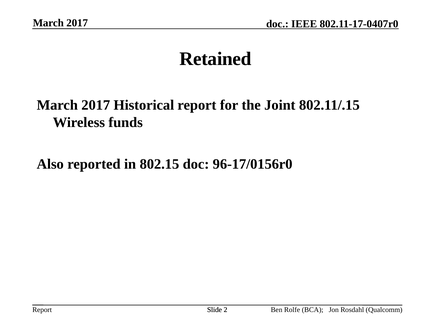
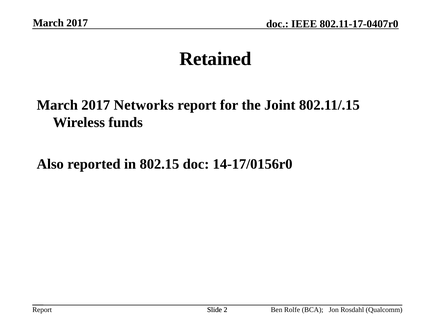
Historical: Historical -> Networks (144, 105)
96-17/0156r0: 96-17/0156r0 -> 14-17/0156r0 (253, 164)
